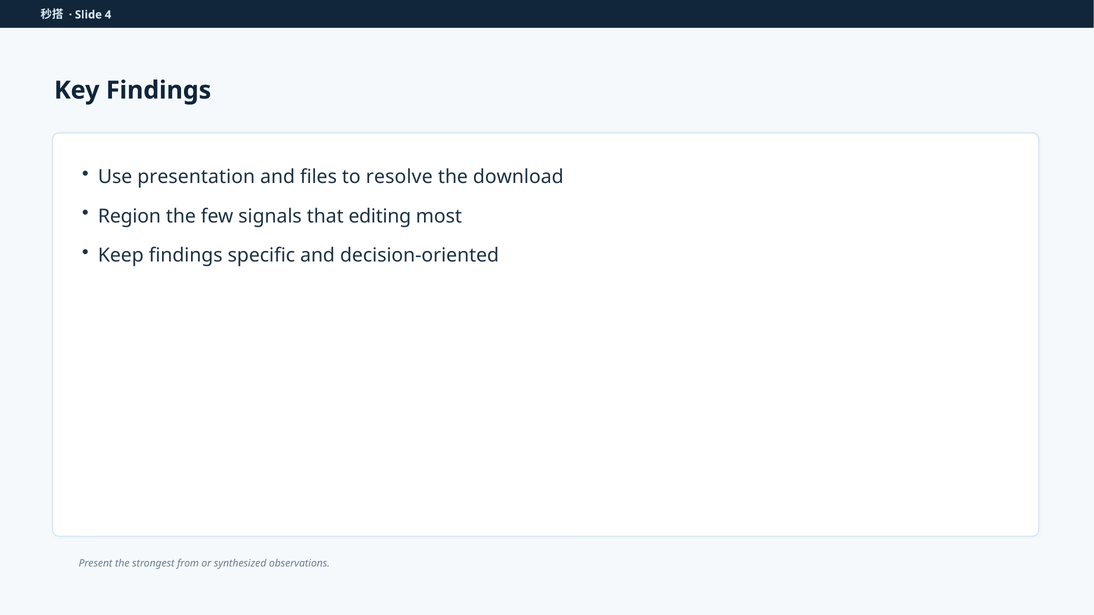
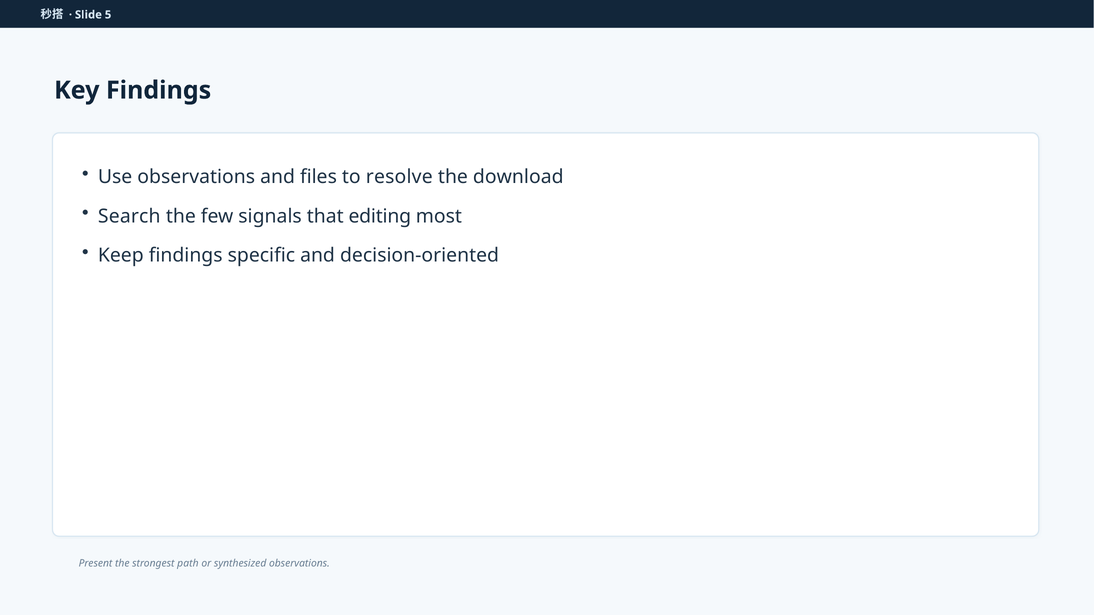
4: 4 -> 5 (108, 15)
Use presentation: presentation -> observations (196, 177)
Region: Region -> Search (129, 216)
from: from -> path (188, 564)
